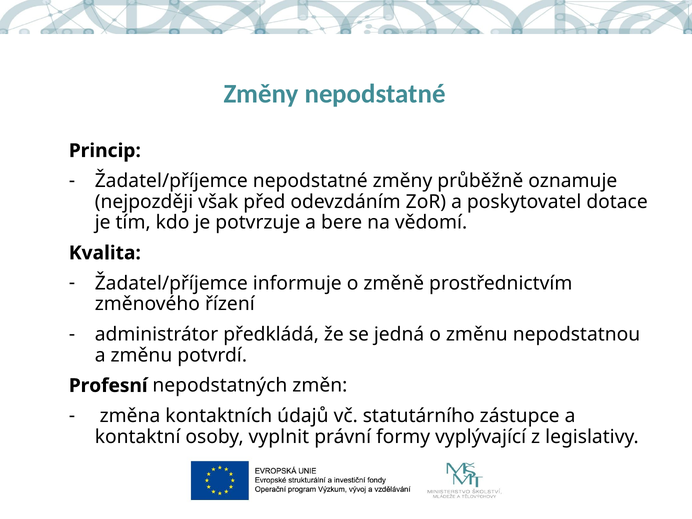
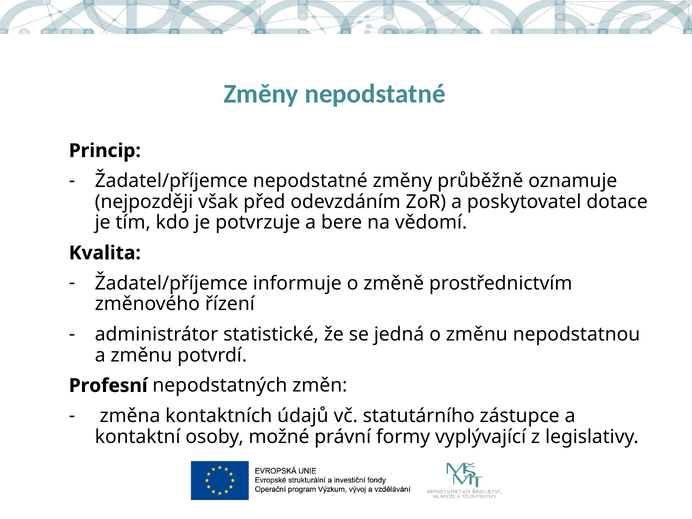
předkládá: předkládá -> statistické (271, 334)
vyplnit: vyplnit -> možné (279, 437)
